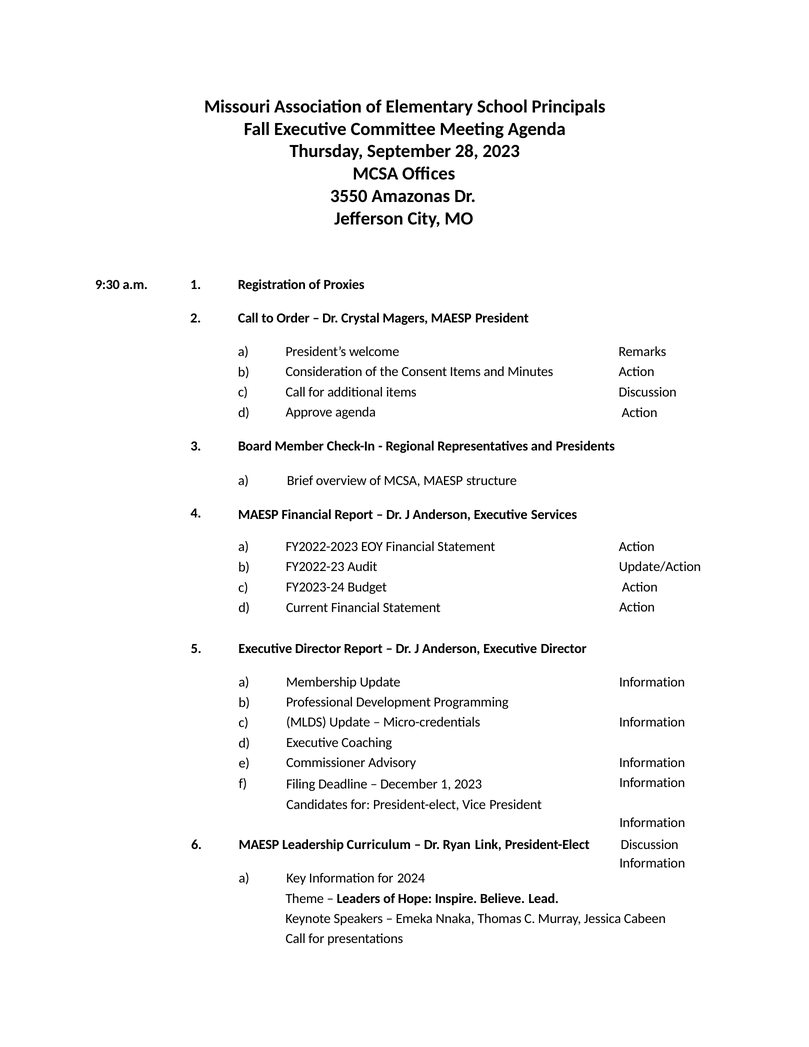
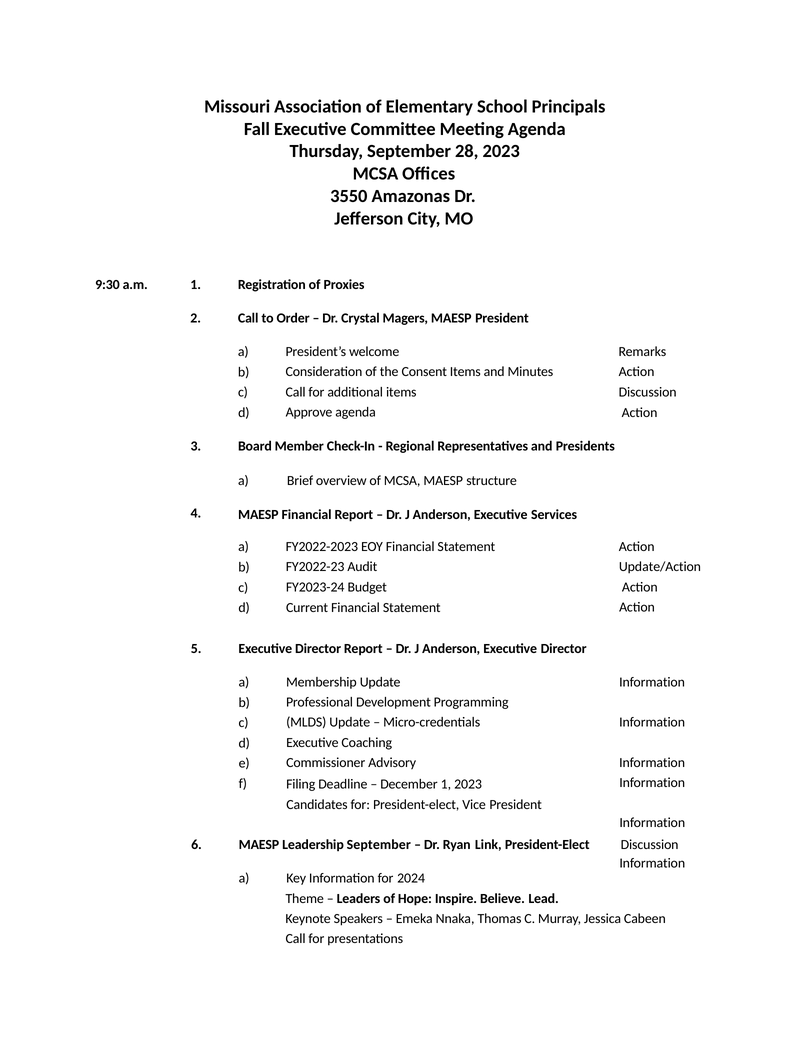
Leadership Curriculum: Curriculum -> September (379, 845)
